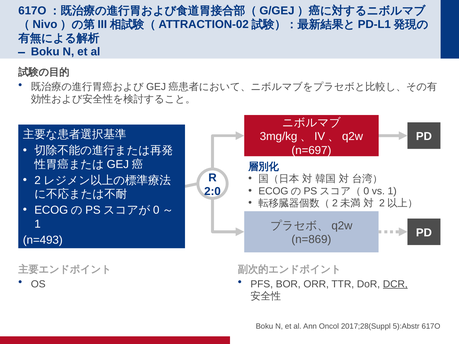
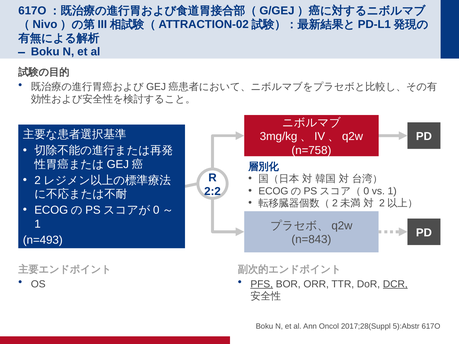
n=697: n=697 -> n=758 (311, 150)
2:0: 2:0 -> 2:2 (212, 191)
n=869: n=869 -> n=843 (311, 240)
PFS underline: none -> present (262, 284)
